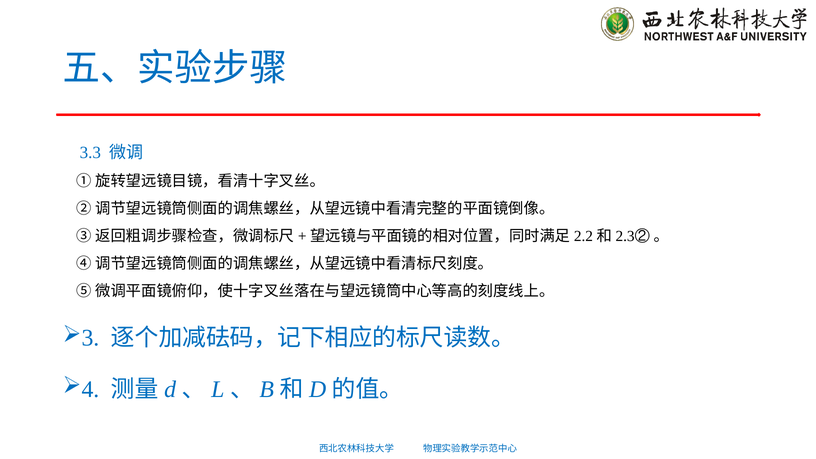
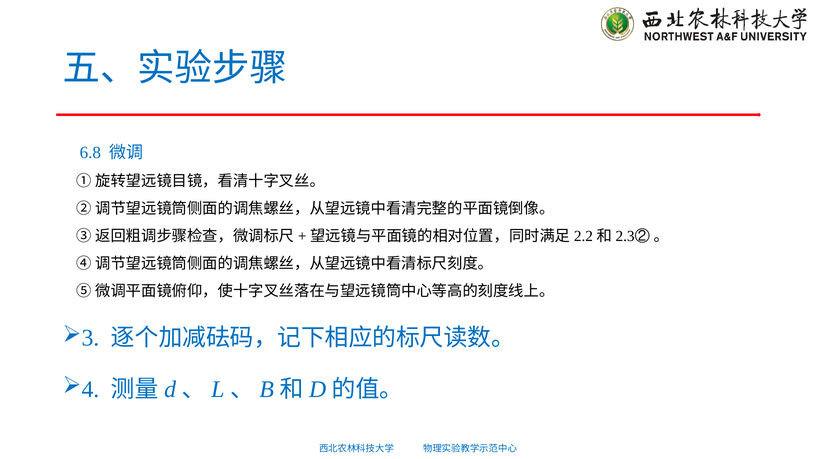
3.3: 3.3 -> 6.8 (90, 153)
